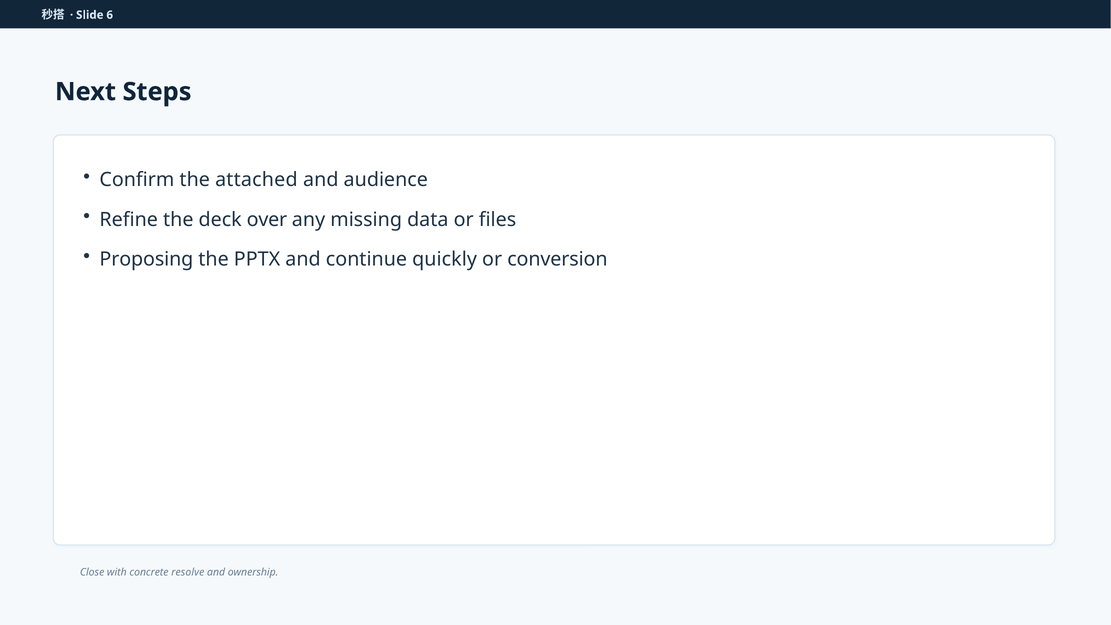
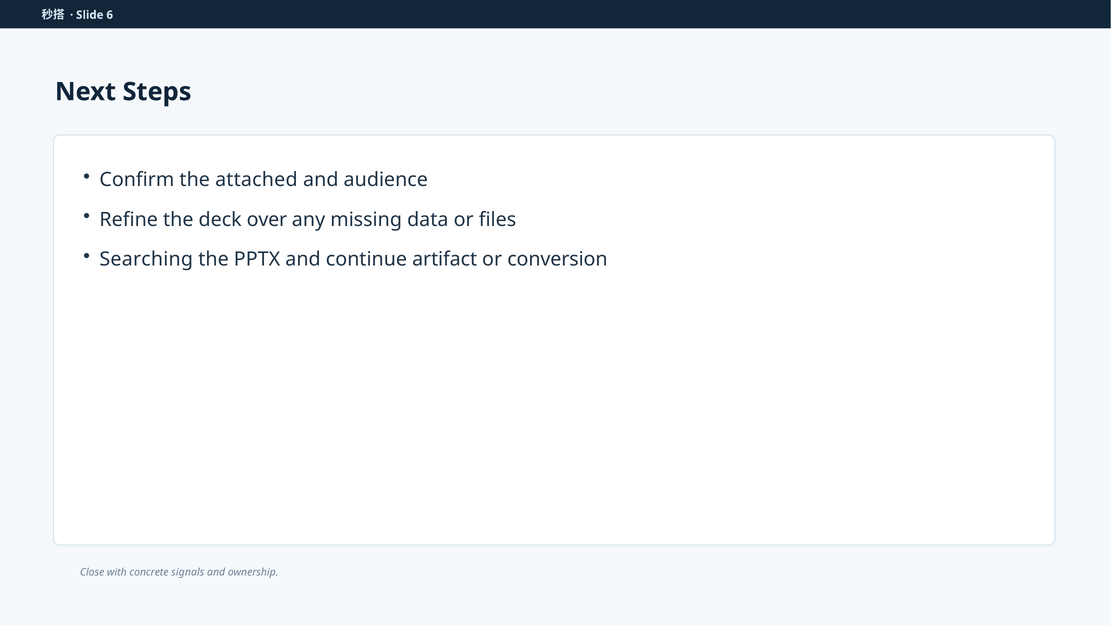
Proposing: Proposing -> Searching (146, 259)
quickly: quickly -> artifact (445, 259)
resolve: resolve -> signals (188, 572)
